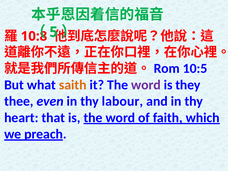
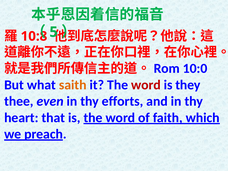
10:5: 10:5 -> 10:0 (195, 68)
word colour: purple -> red (146, 85)
labour: labour -> efforts (122, 101)
